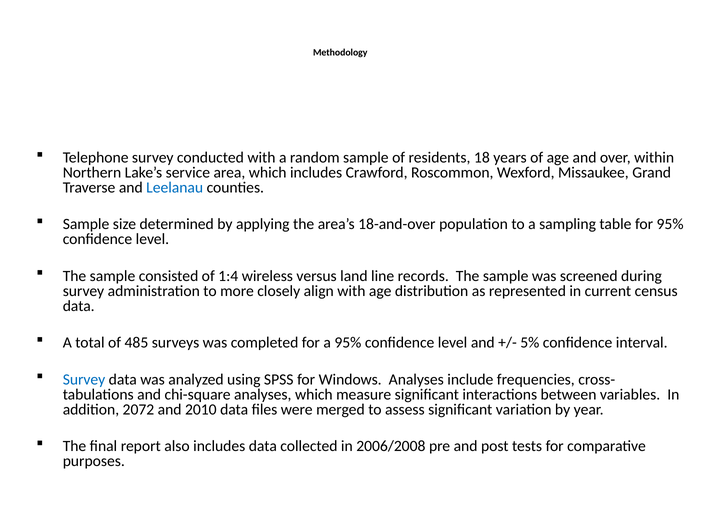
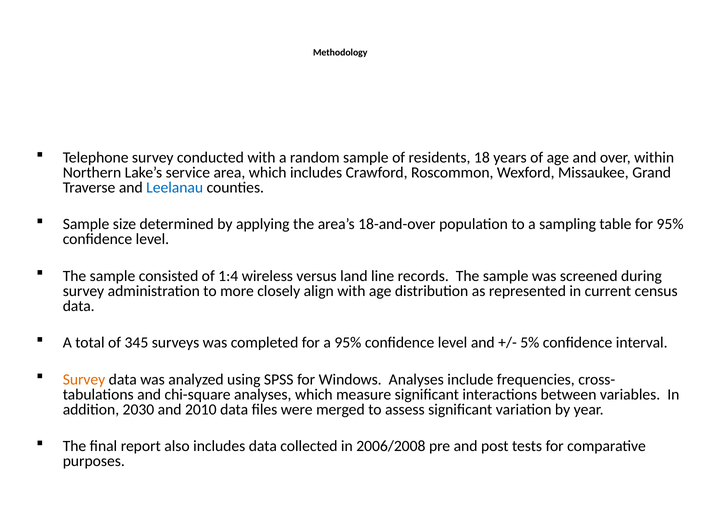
485: 485 -> 345 (136, 343)
Survey colour: blue -> orange (84, 379)
2072: 2072 -> 2030 (138, 409)
